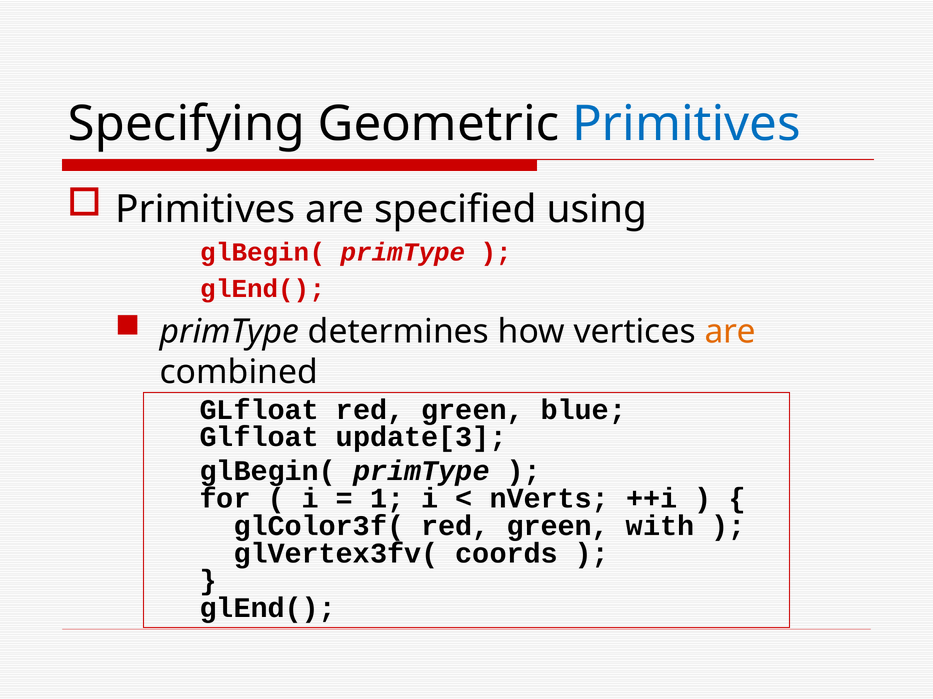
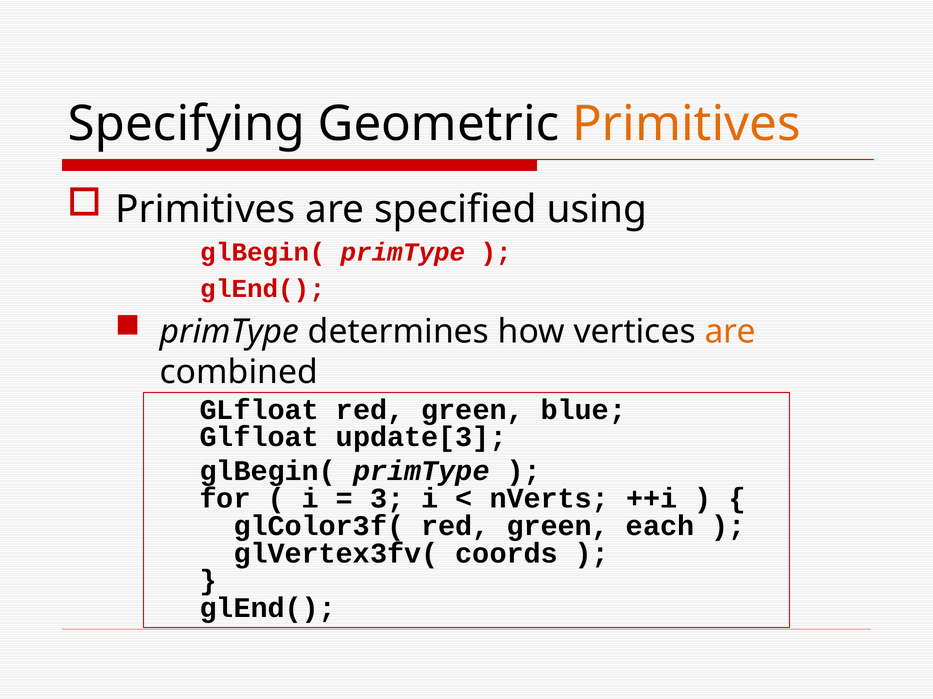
Primitives colour: blue -> orange (686, 124)
1: 1 -> 3 (387, 499)
with: with -> each (660, 526)
